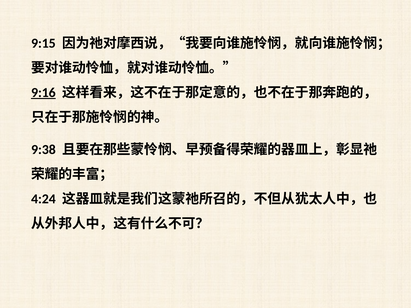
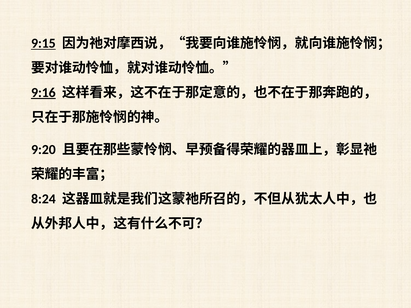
9:15 underline: none -> present (43, 43)
9:38: 9:38 -> 9:20 (43, 150)
4:24: 4:24 -> 8:24 (43, 199)
